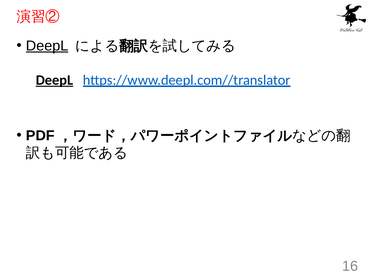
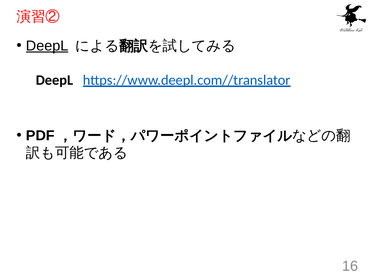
DeepL underline: present -> none (55, 80)
